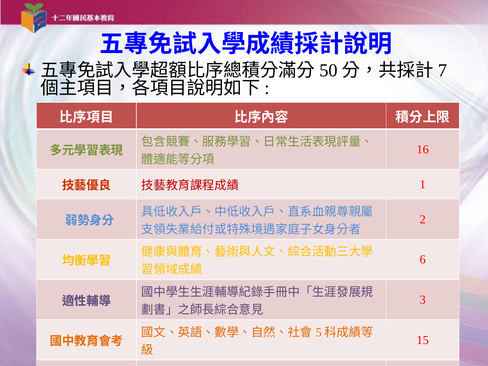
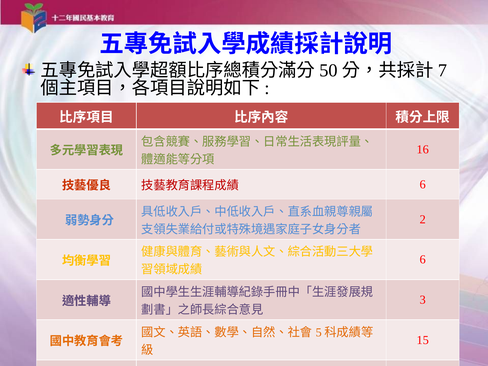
1: 1 -> 6 (423, 184)
